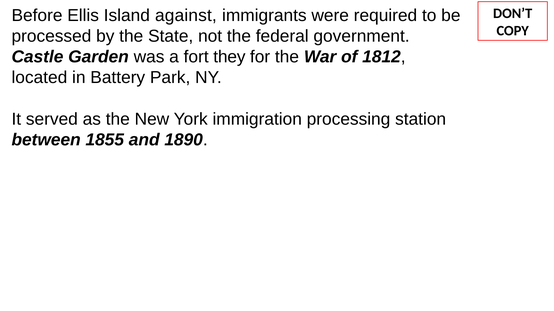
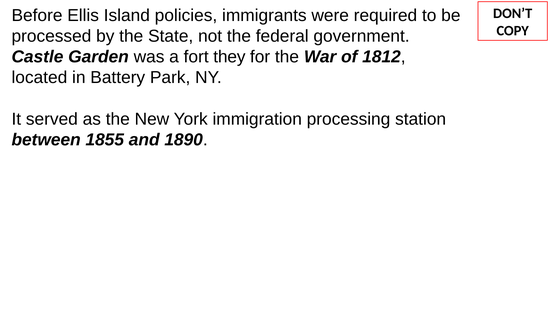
against: against -> policies (186, 15)
